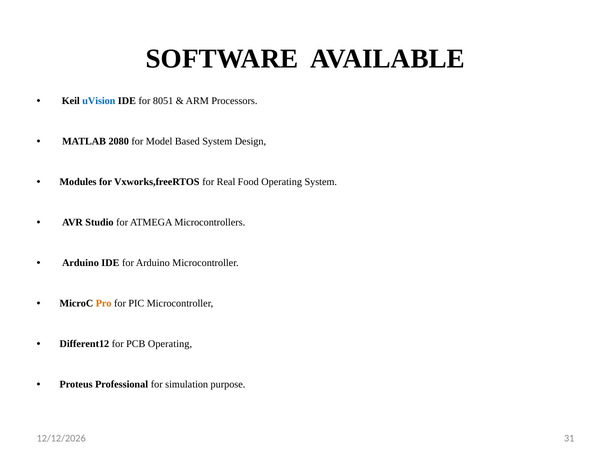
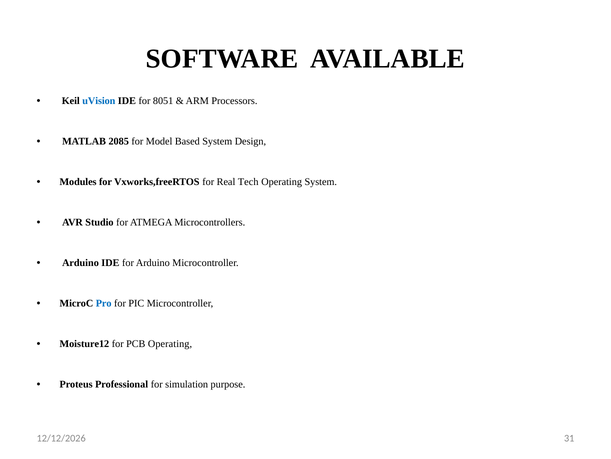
2080: 2080 -> 2085 (119, 141)
Food: Food -> Tech (248, 182)
Pro colour: orange -> blue (104, 303)
Different12: Different12 -> Moisture12 (84, 344)
